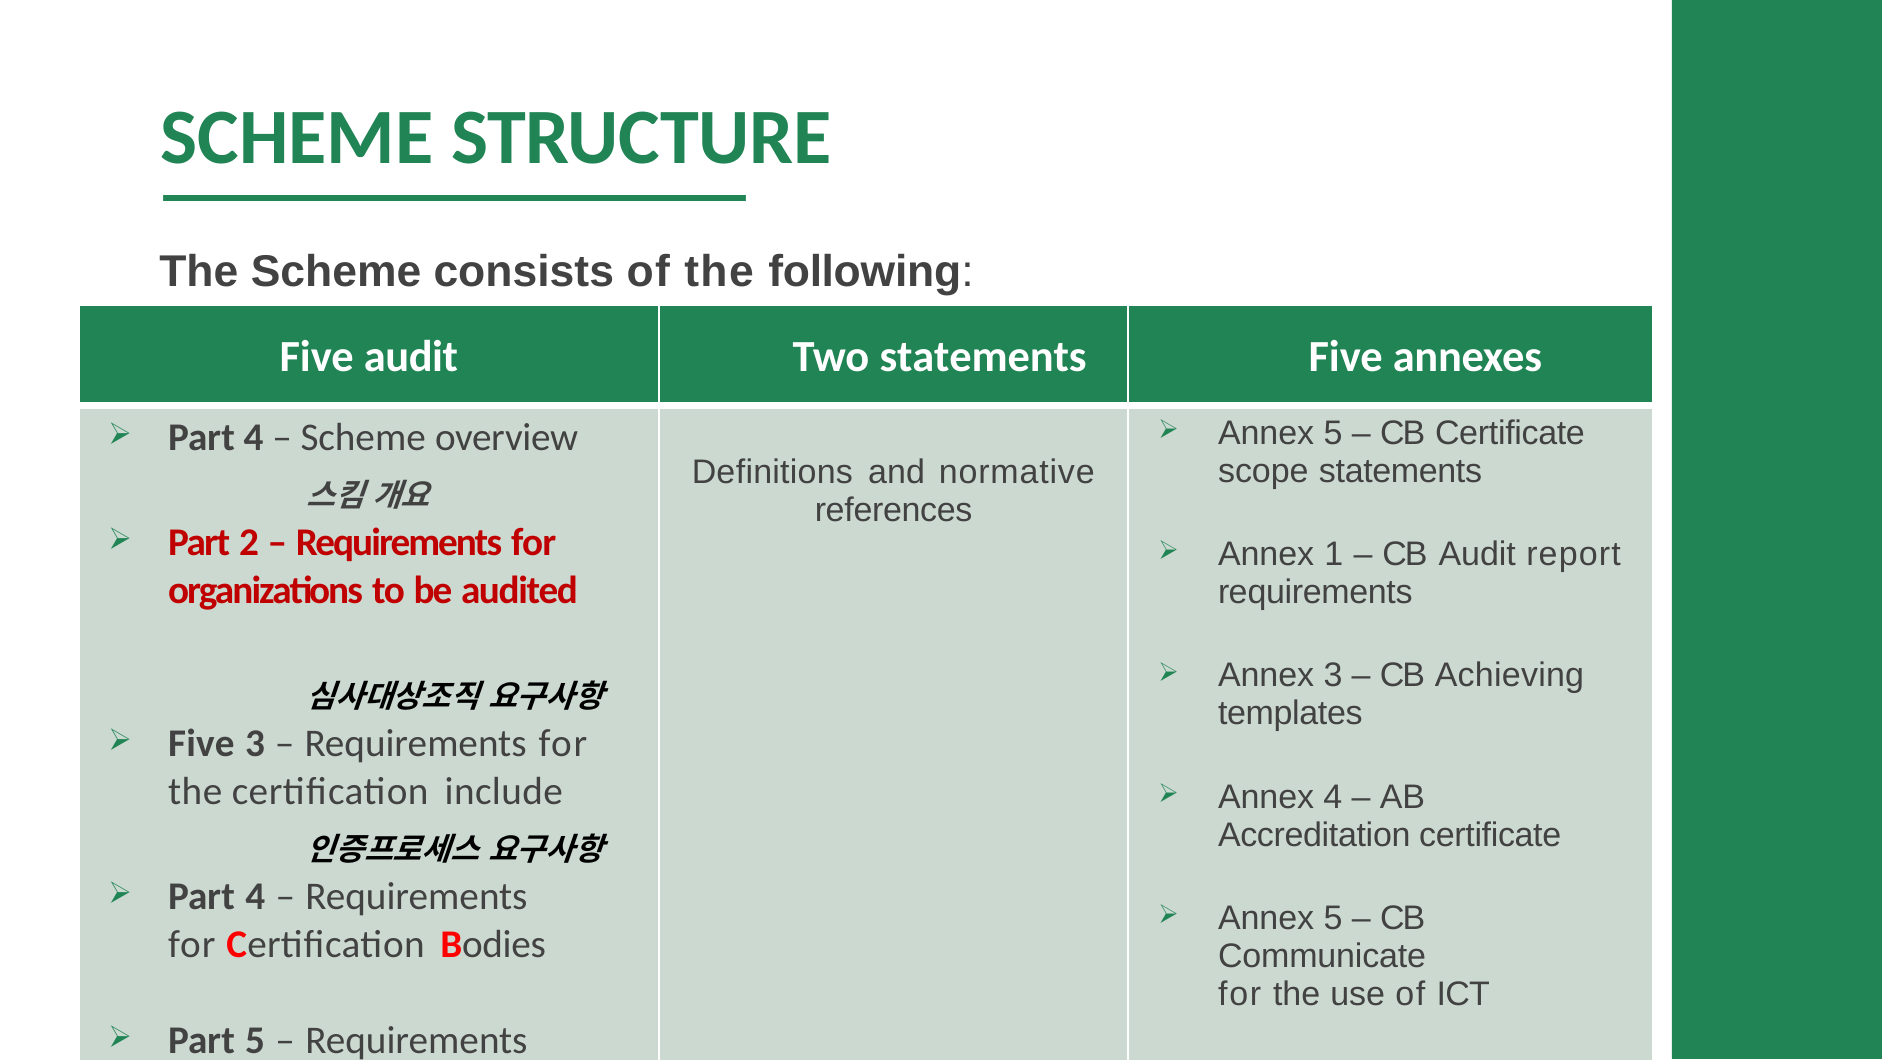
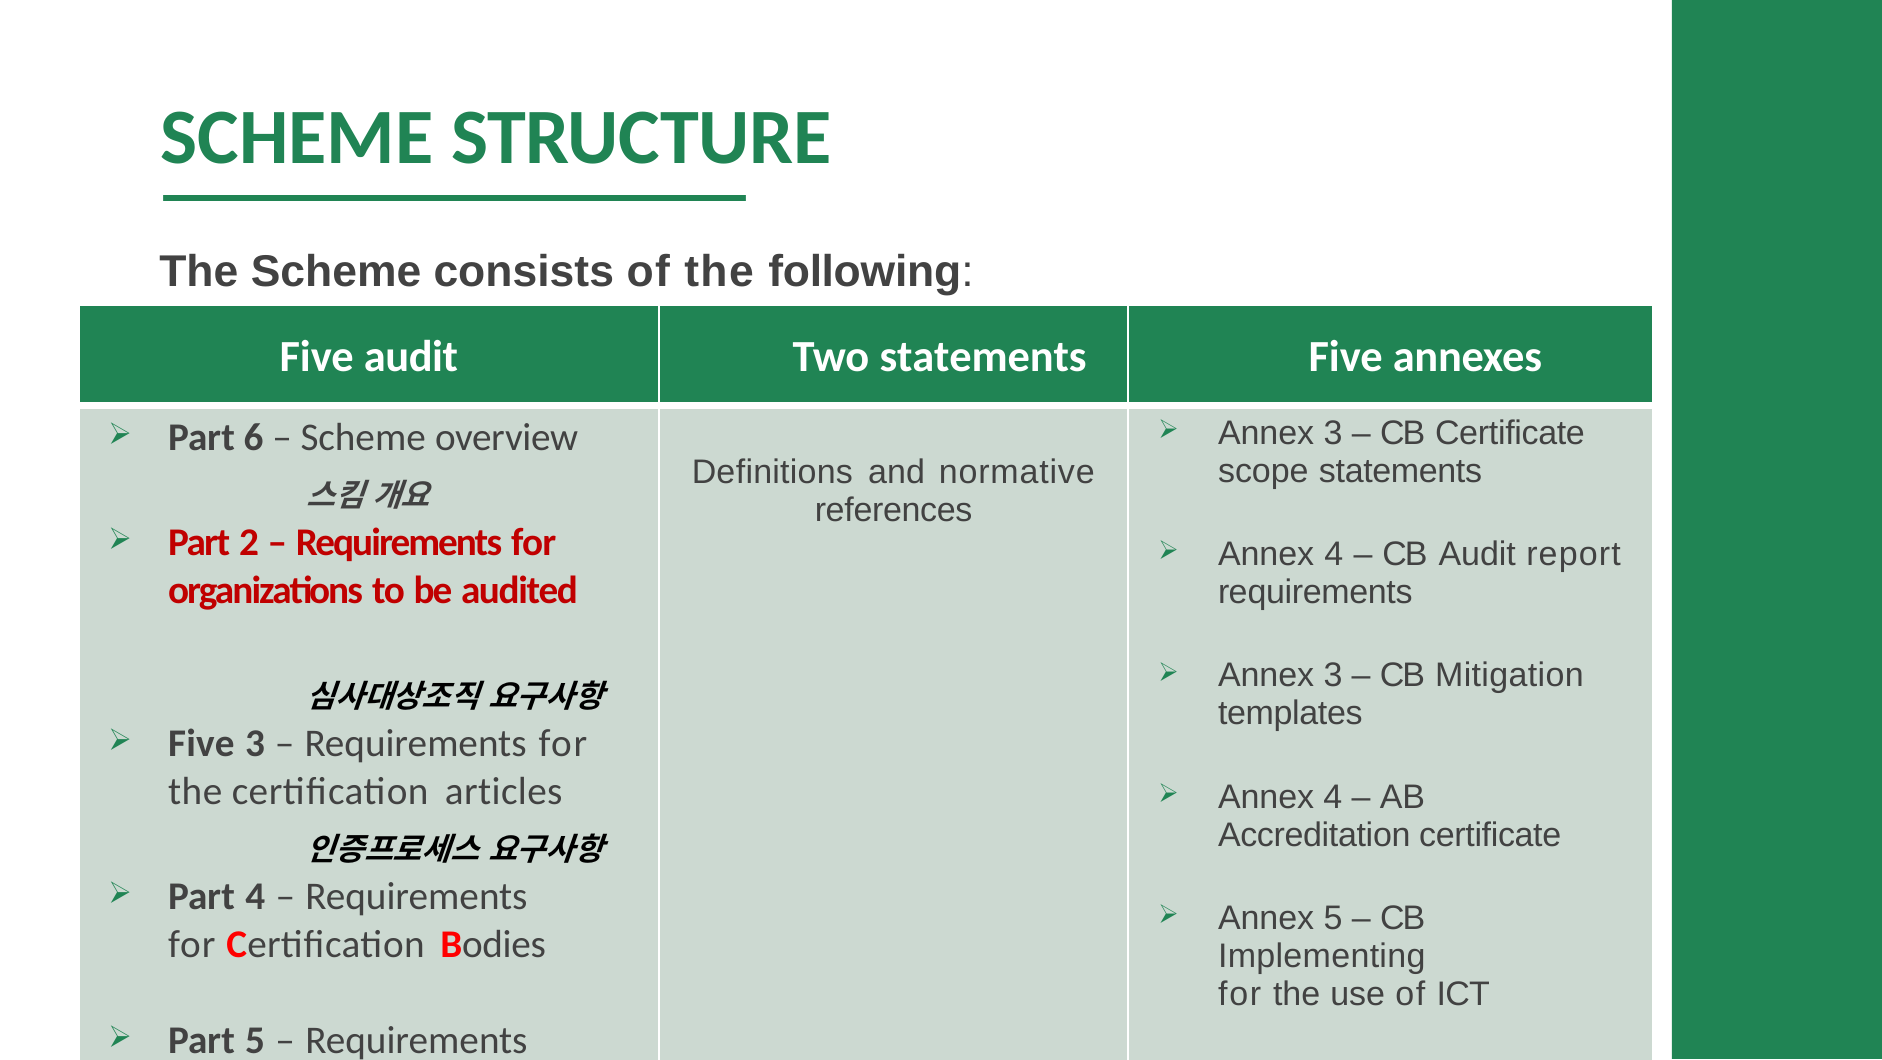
5: 5 -> 3 (1333, 433)
4: 4 -> 6 (254, 438)
1: 1 -> 4 (1334, 554)
Achieving: Achieving -> Mitigation (1509, 675)
include: include -> articles (504, 791)
Communicate: Communicate -> Implementing (1322, 956)
